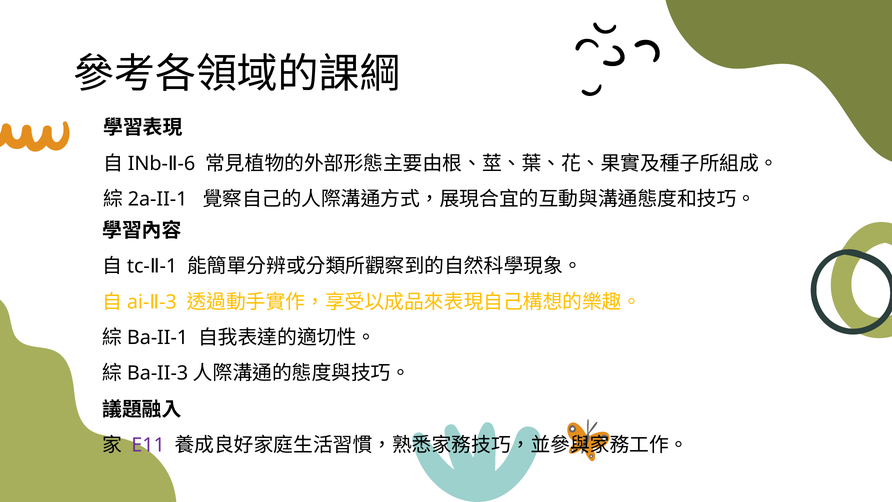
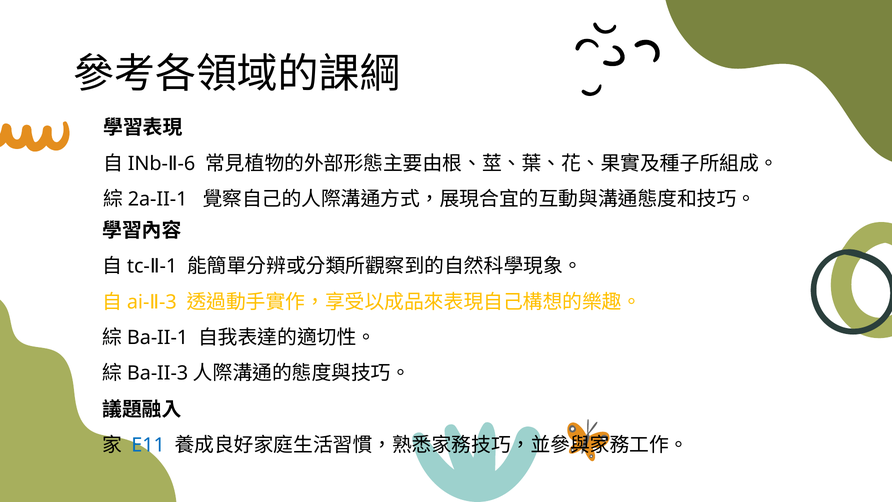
E11 colour: purple -> blue (148, 445)
